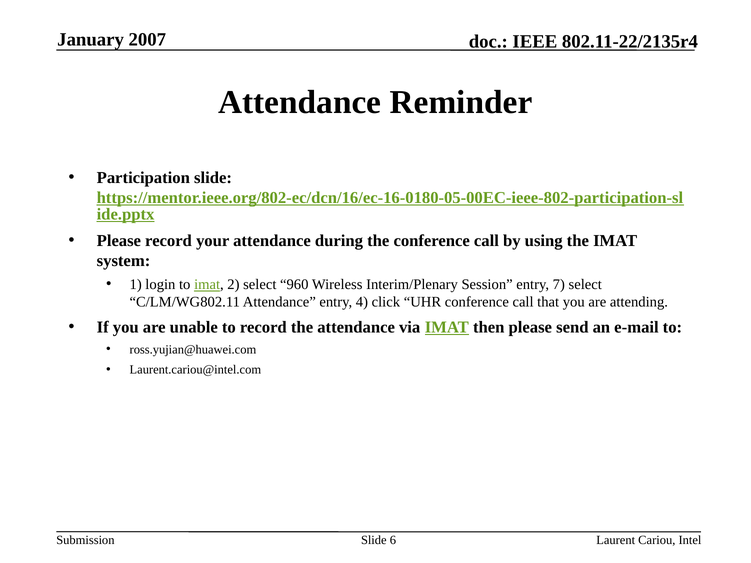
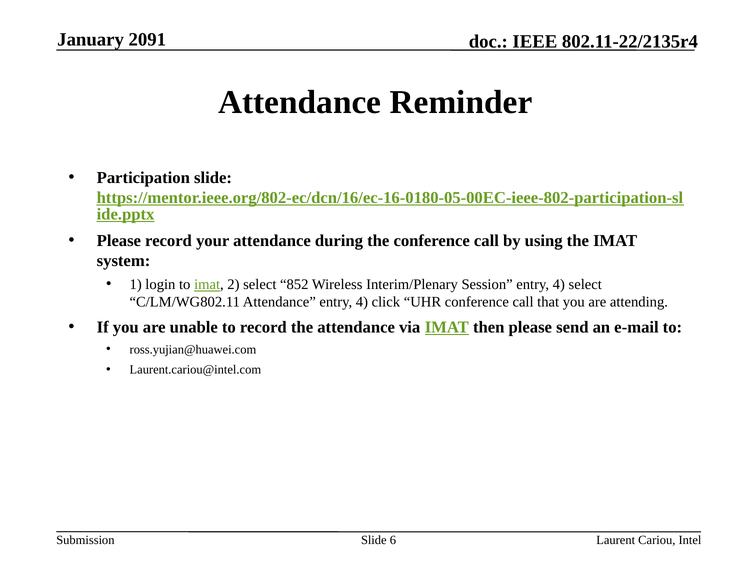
2007: 2007 -> 2091 (147, 40)
960: 960 -> 852 (294, 284)
Session entry 7: 7 -> 4 (559, 284)
